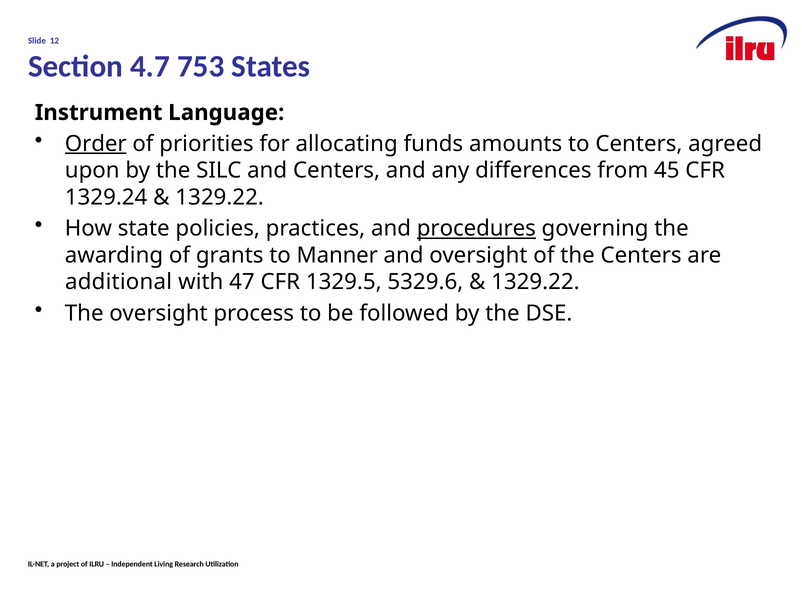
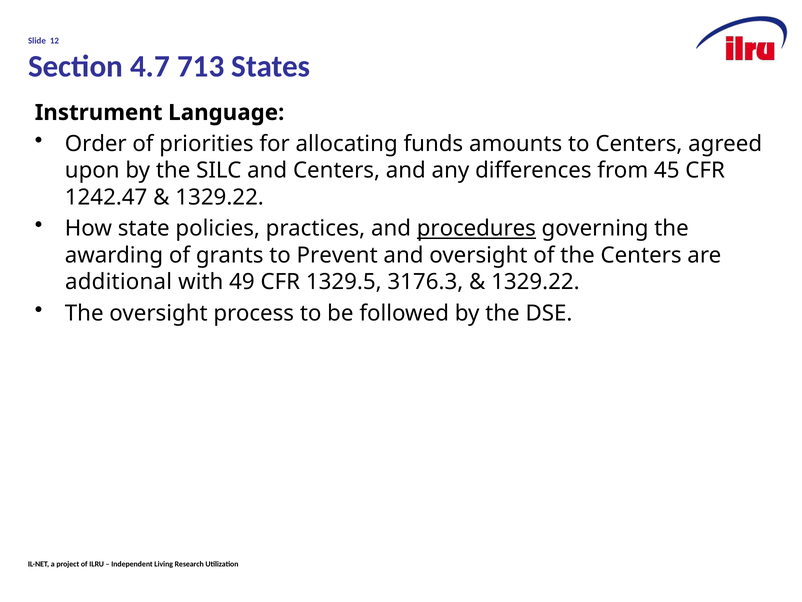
753: 753 -> 713 (201, 66)
Order underline: present -> none (96, 144)
1329.24: 1329.24 -> 1242.47 (106, 197)
Manner: Manner -> Prevent (337, 255)
47: 47 -> 49 (242, 282)
5329.6: 5329.6 -> 3176.3 (425, 282)
